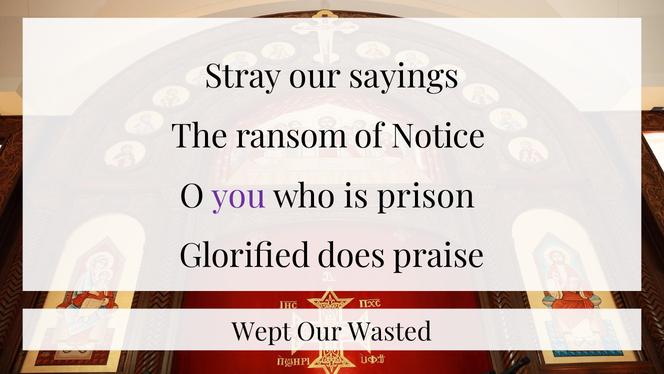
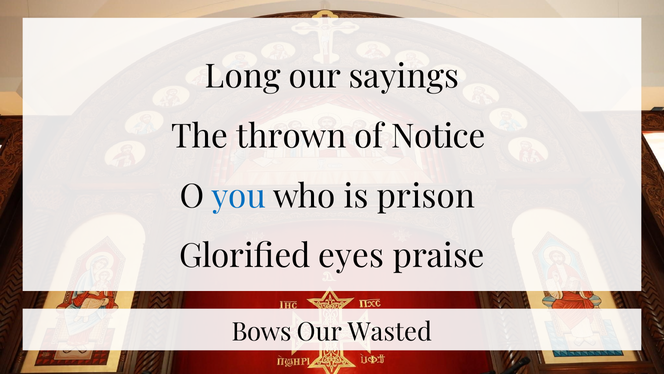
Stray: Stray -> Long (243, 77)
ransom: ransom -> thrown (291, 137)
you colour: purple -> blue (239, 196)
does: does -> eyes (351, 256)
Wept: Wept -> Bows (262, 332)
